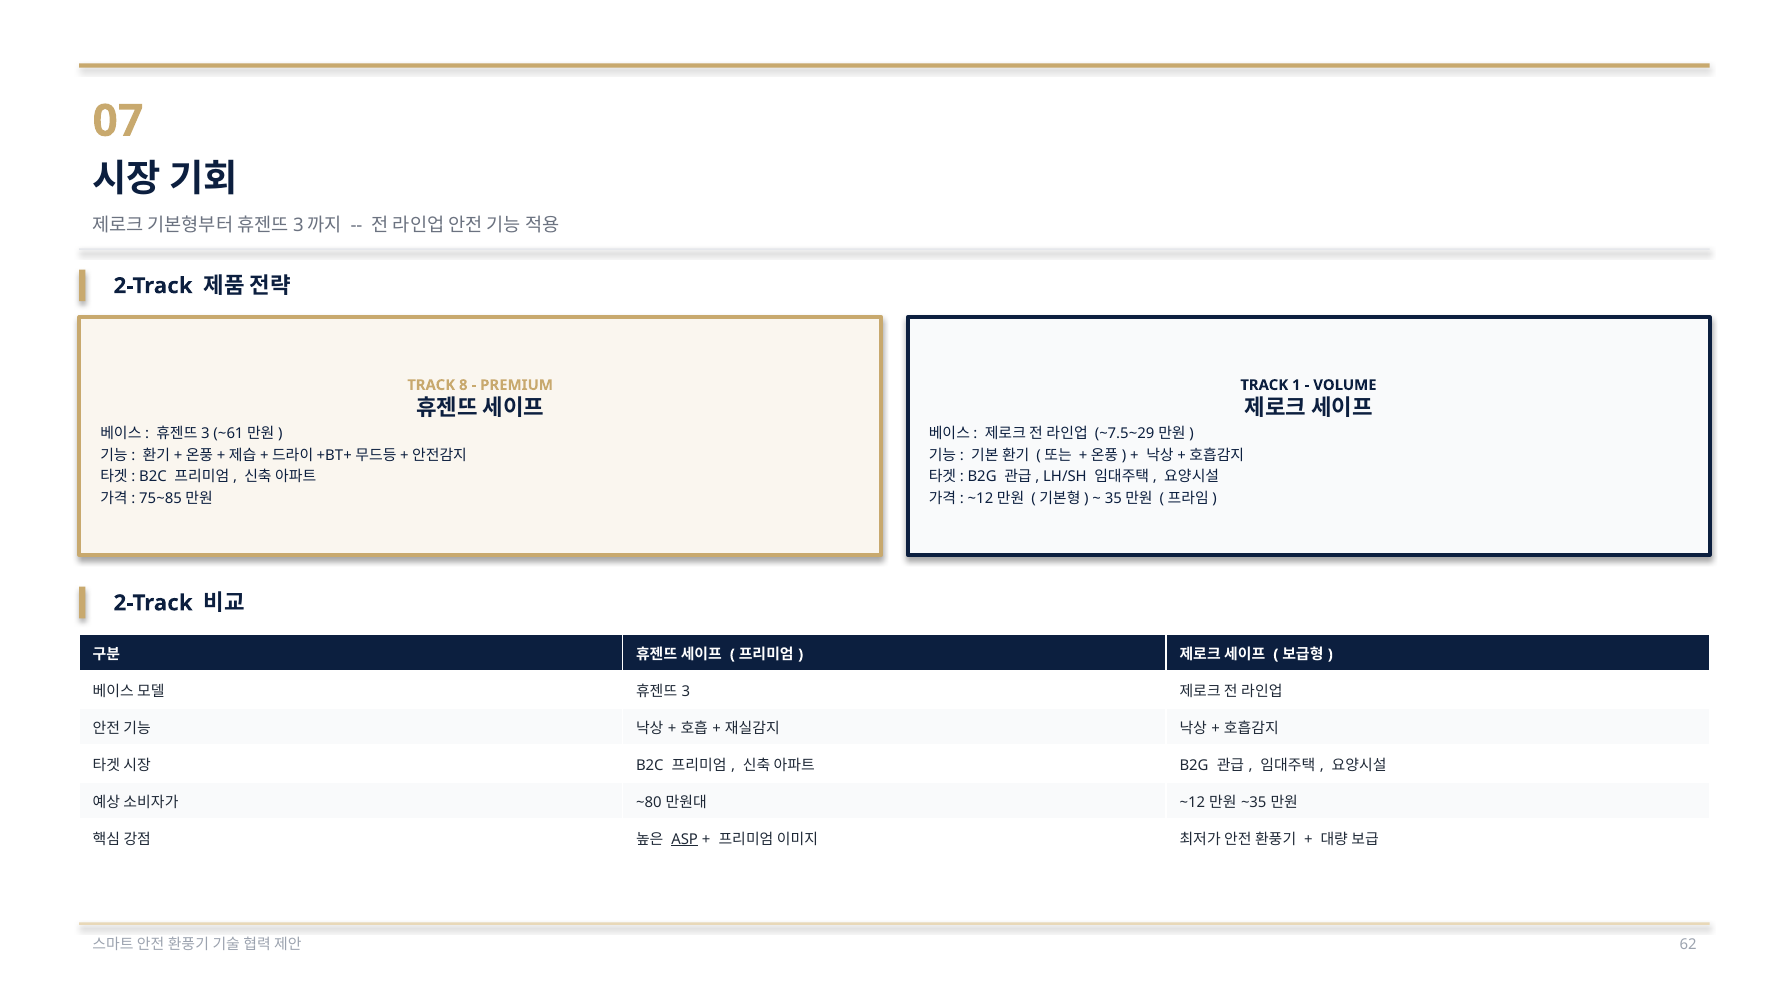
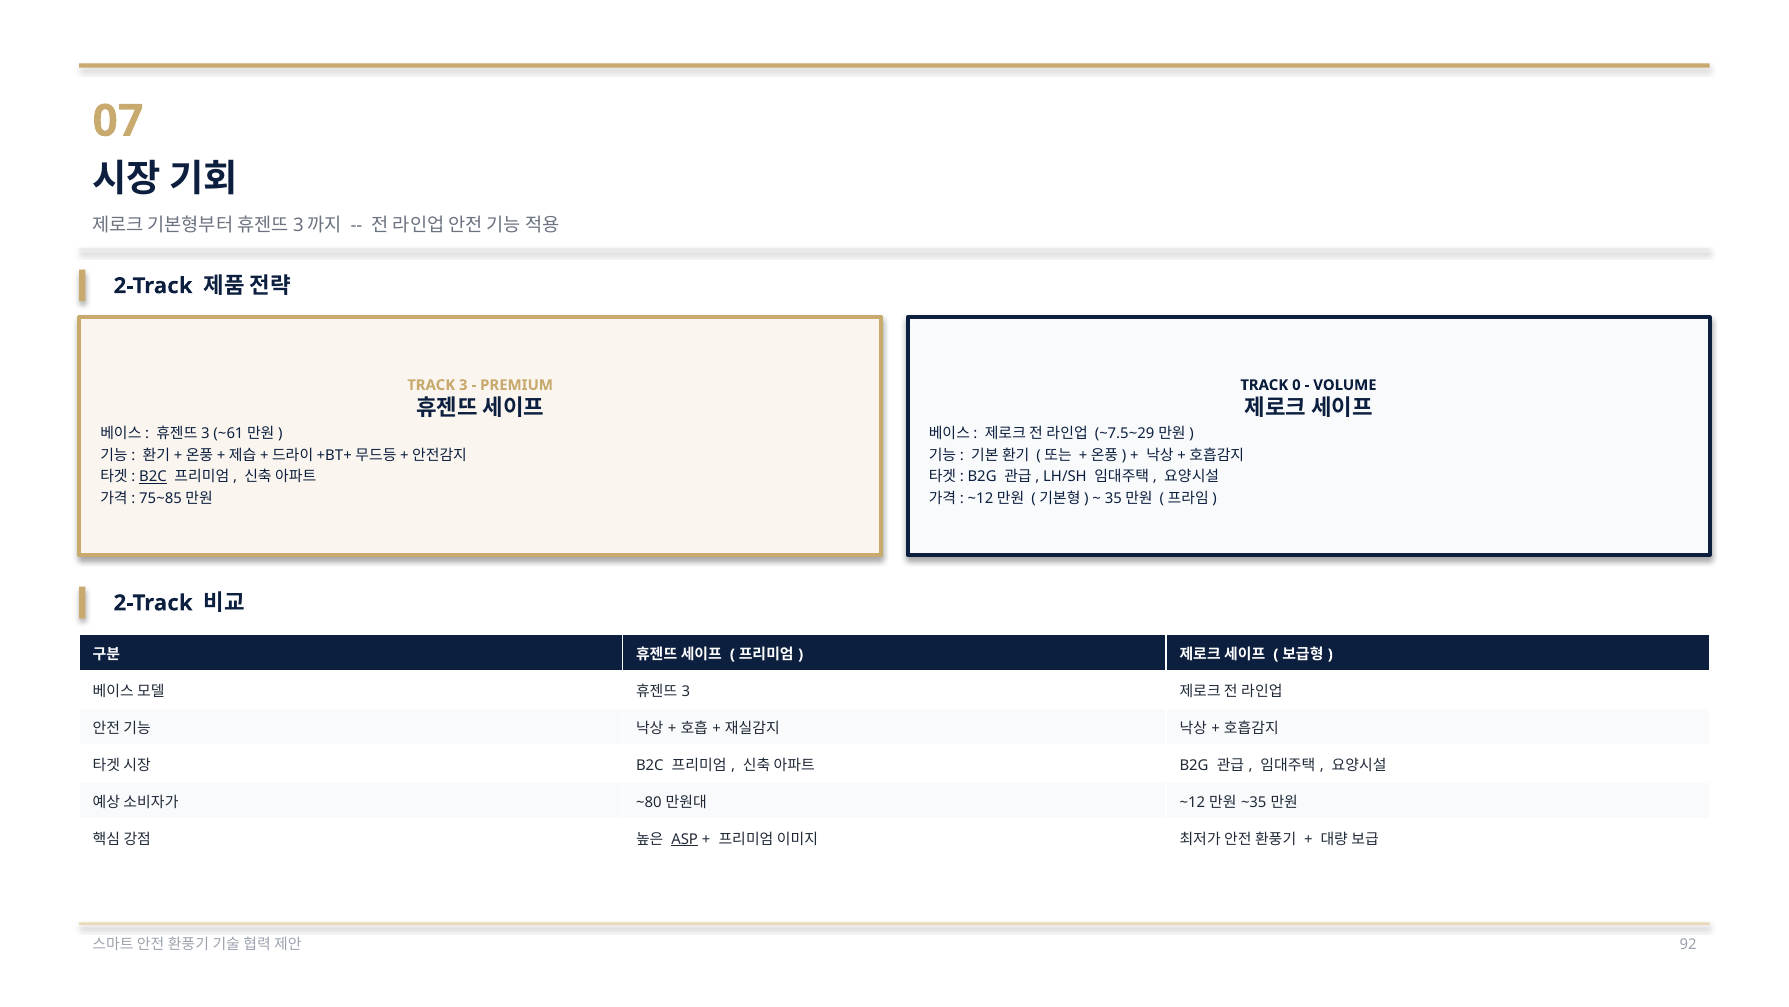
TRACK 8: 8 -> 3 (463, 385)
1: 1 -> 0 (1296, 385)
B2C underline: none -> present (153, 476)
62: 62 -> 92 (1688, 944)
